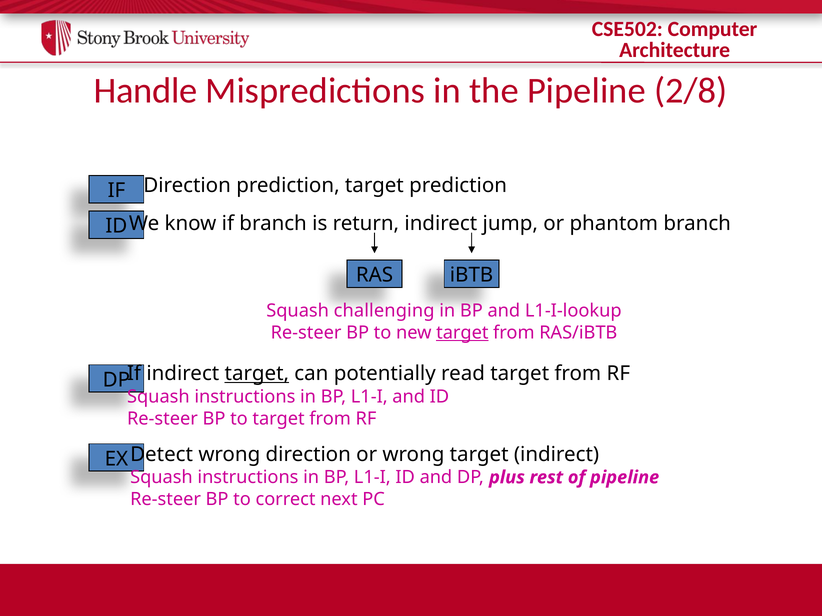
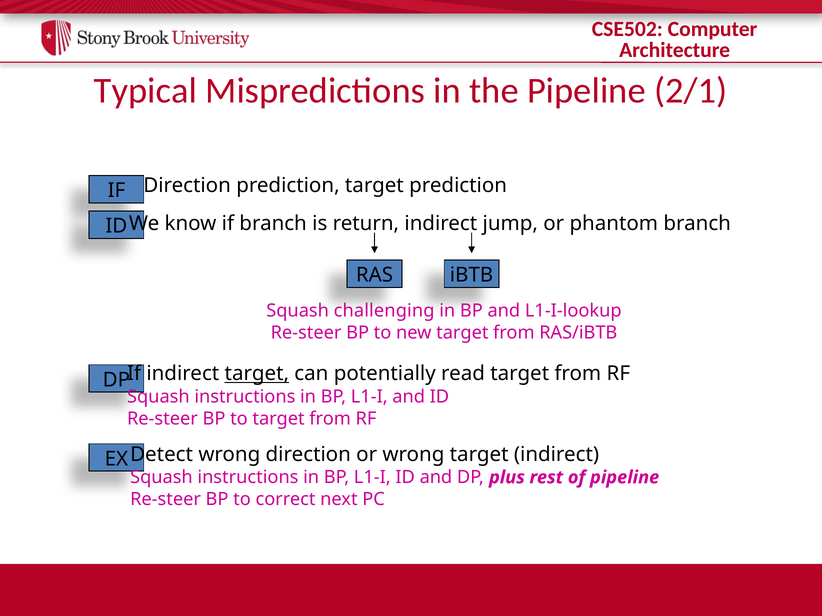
Handle: Handle -> Typical (145, 91)
2/8: 2/8 -> 2/1 (691, 91)
target underline: present -> none (462, 333)
